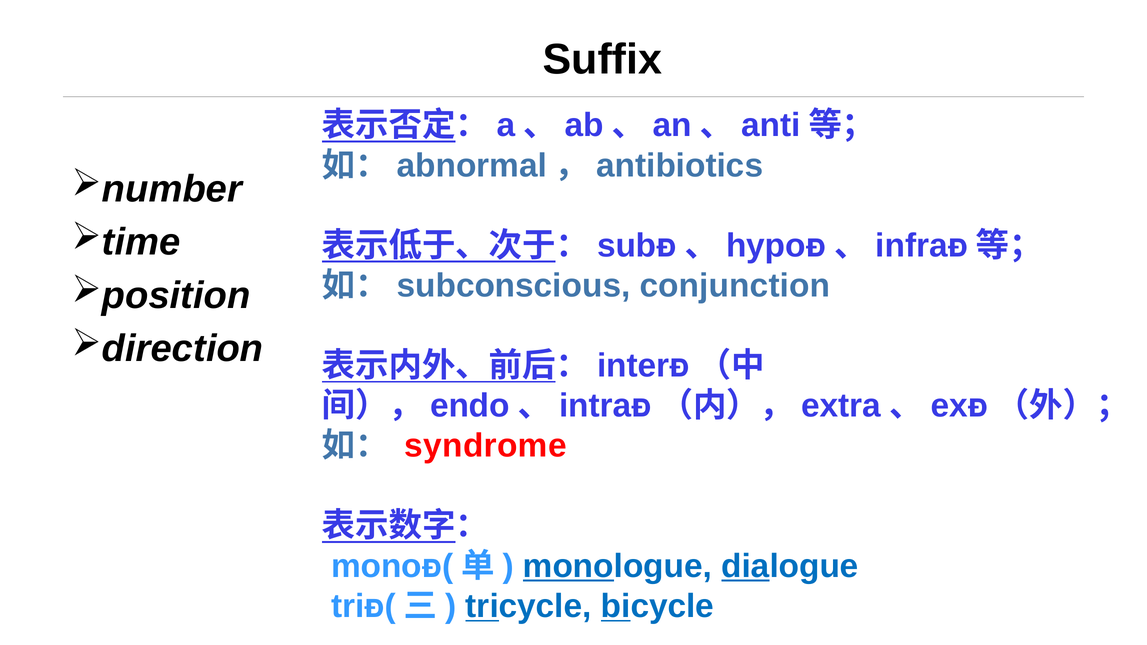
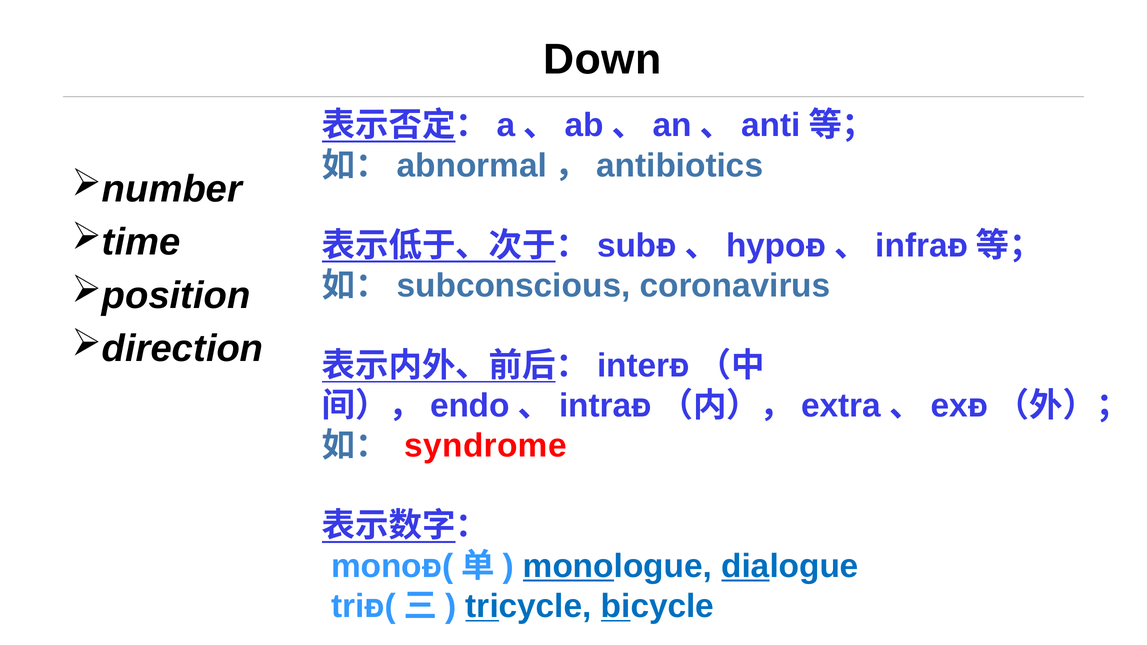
Suffix: Suffix -> Down (602, 60)
conjunction: conjunction -> coronavirus (735, 286)
